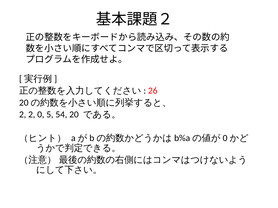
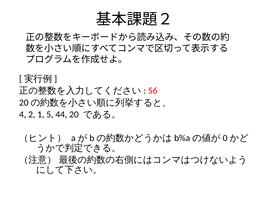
26: 26 -> 56 (153, 91)
2: 2 -> 4 (23, 115)
0: 0 -> 1 (41, 115)
54: 54 -> 44 (61, 115)
